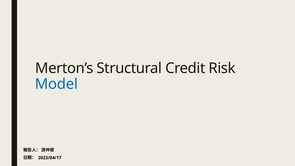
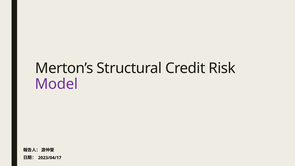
Model colour: blue -> purple (56, 84)
